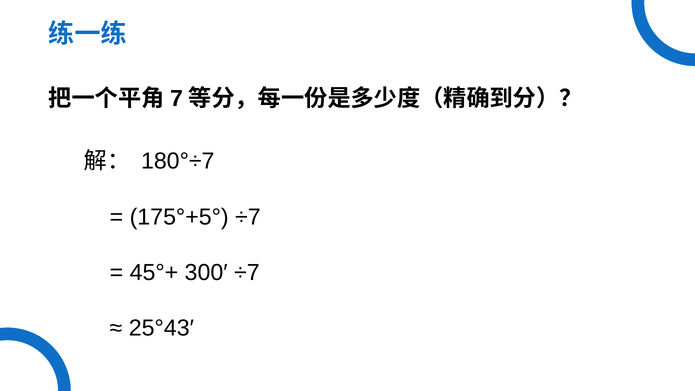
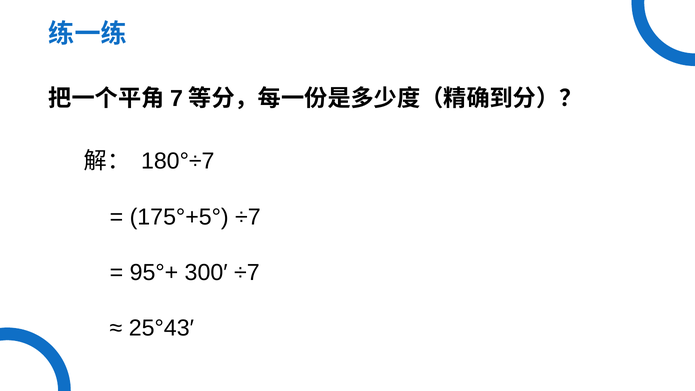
45°+: 45°+ -> 95°+ (154, 272)
